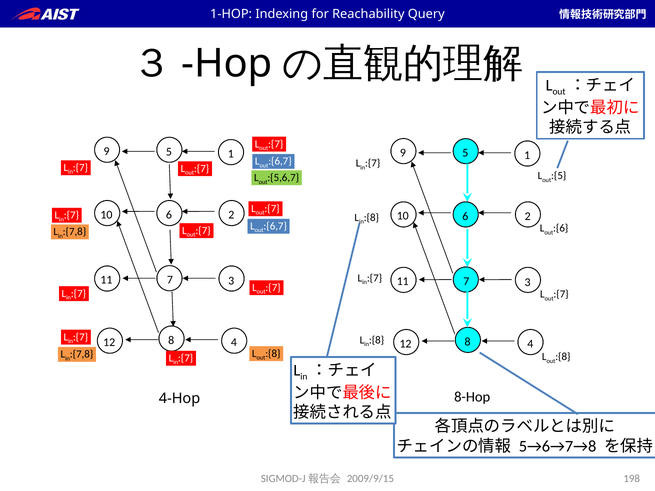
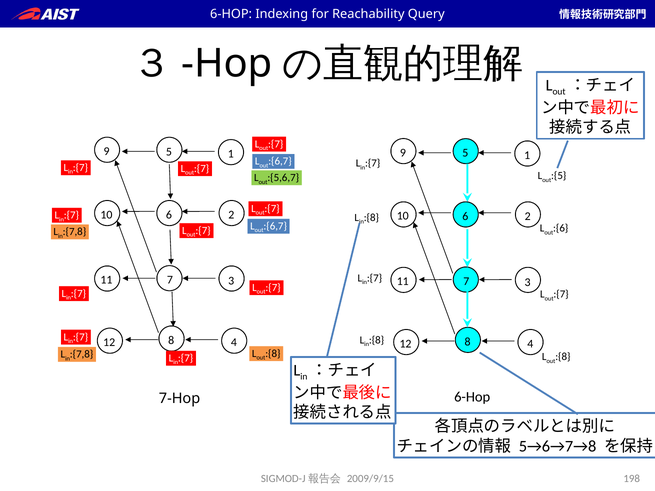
1-HOP: 1-HOP -> 6-HOP (231, 14)
8-Hop: 8-Hop -> 6-Hop (472, 397)
4-Hop: 4-Hop -> 7-Hop (180, 399)
